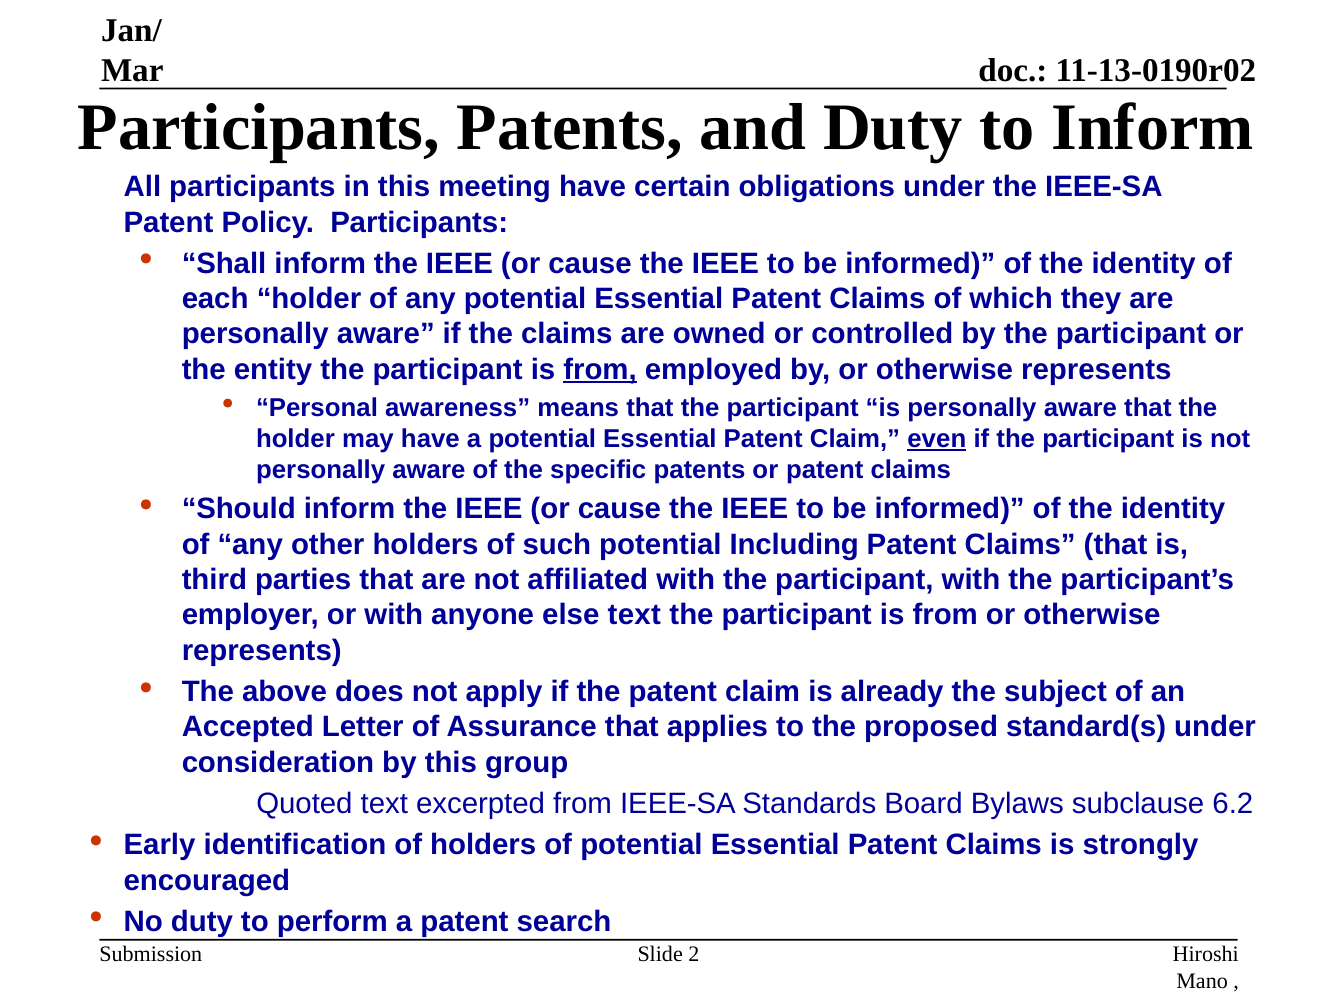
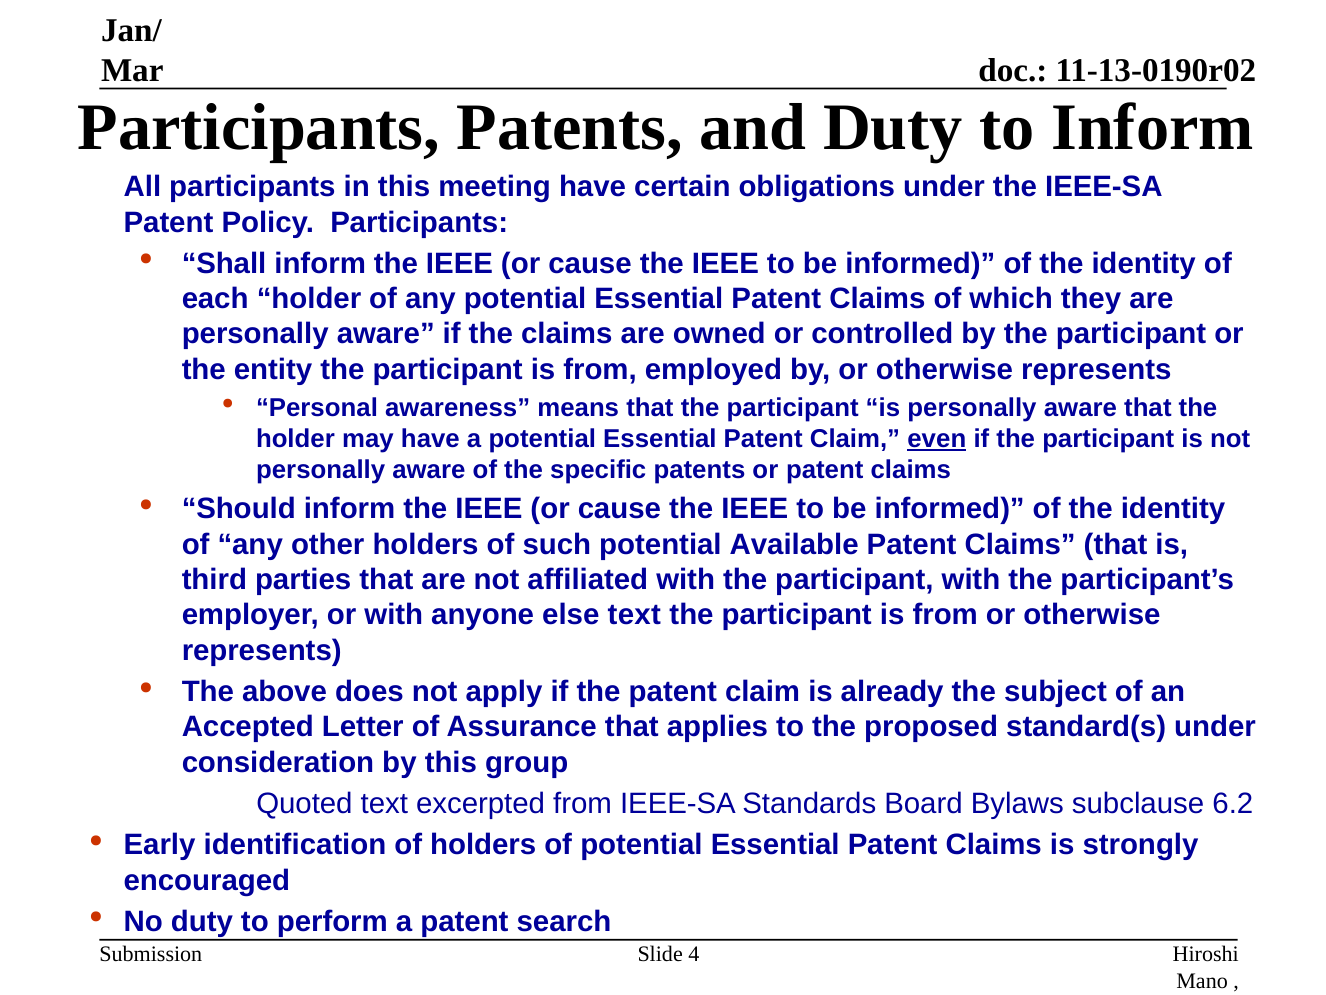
from underline: present -> none (600, 369)
Including: Including -> Available (794, 544)
2: 2 -> 4 (694, 954)
